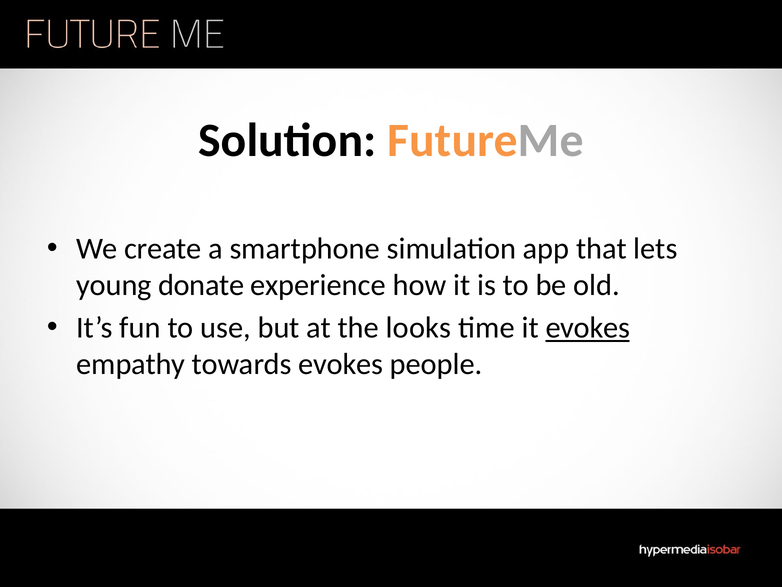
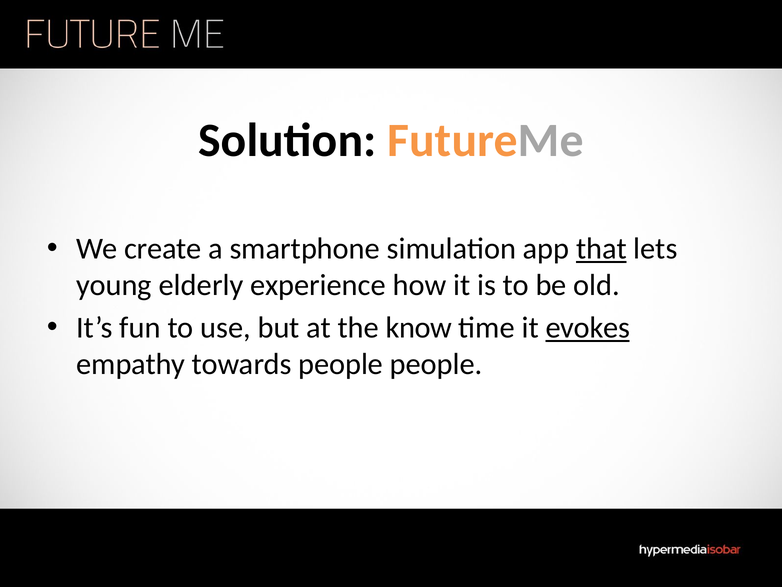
that underline: none -> present (601, 249)
donate: donate -> elderly (201, 285)
looks: looks -> know (419, 328)
towards evokes: evokes -> people (341, 364)
